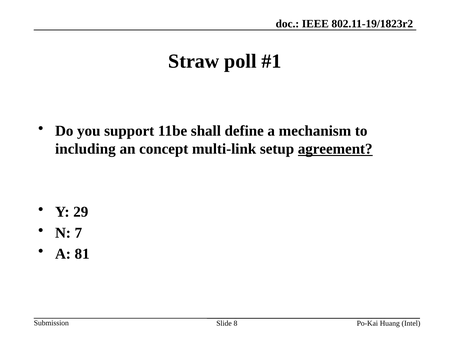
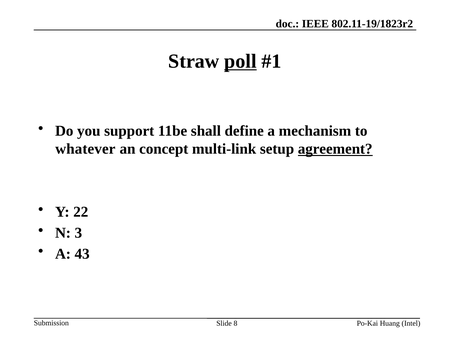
poll underline: none -> present (240, 61)
including: including -> whatever (85, 149)
29: 29 -> 22 (81, 212)
7: 7 -> 3 (78, 233)
81: 81 -> 43 (82, 254)
